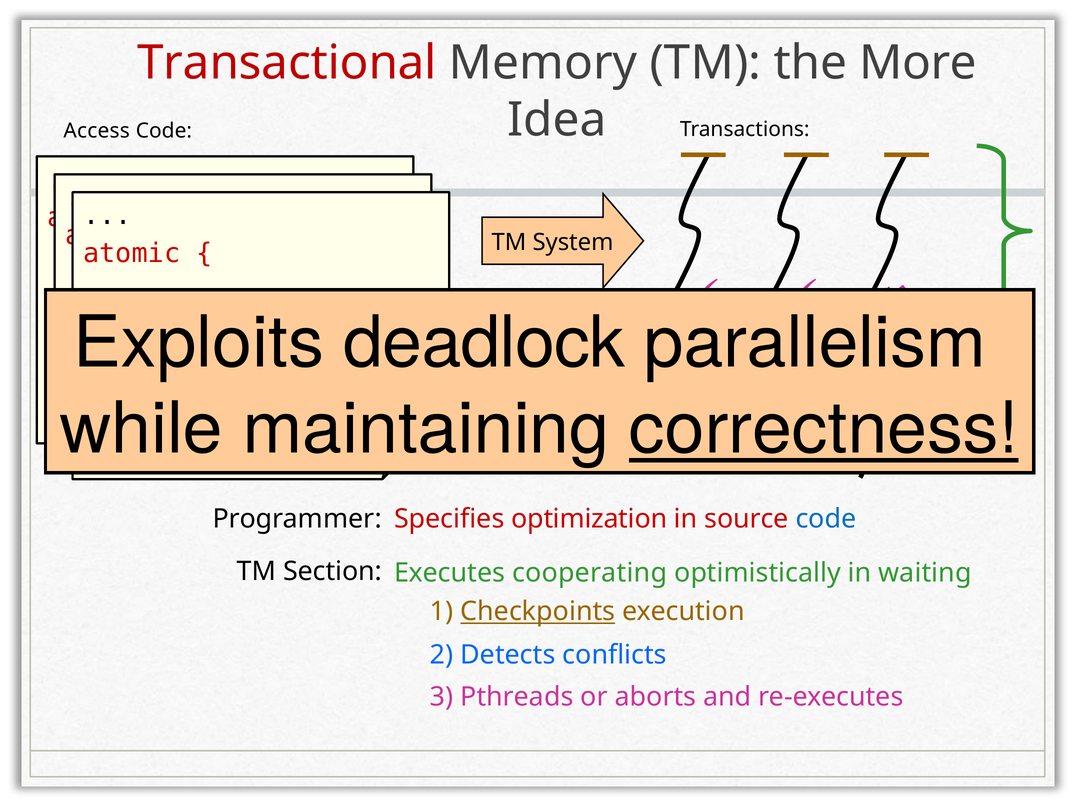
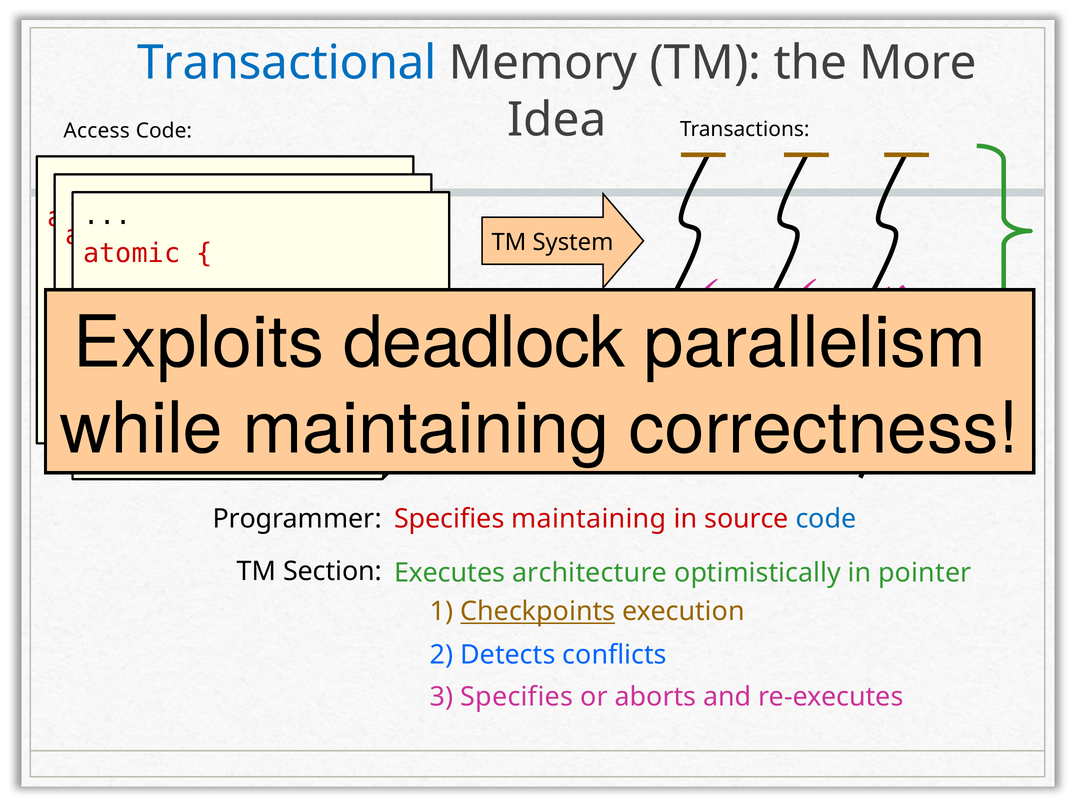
Transactional colour: red -> blue (287, 63)
correctness underline: present -> none (824, 429)
Specifies optimization: optimization -> maintaining (589, 519)
cooperating: cooperating -> architecture (590, 573)
waiting: waiting -> pointer (925, 573)
3 Pthreads: Pthreads -> Specifies (517, 697)
